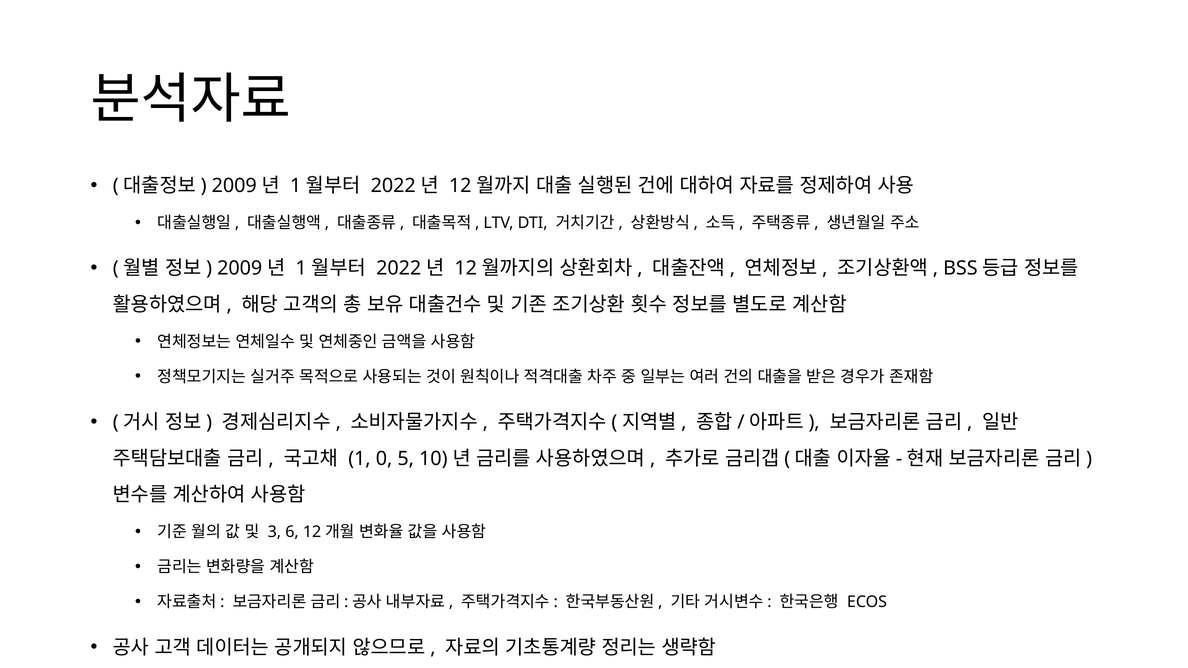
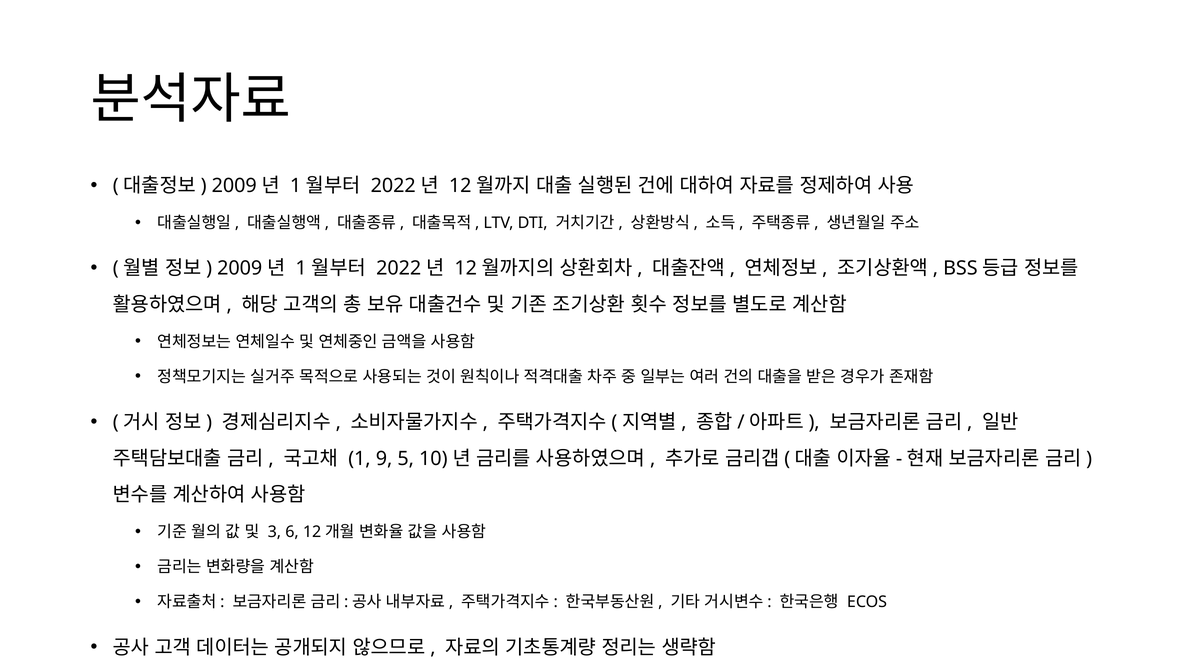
0: 0 -> 9 (384, 459)
